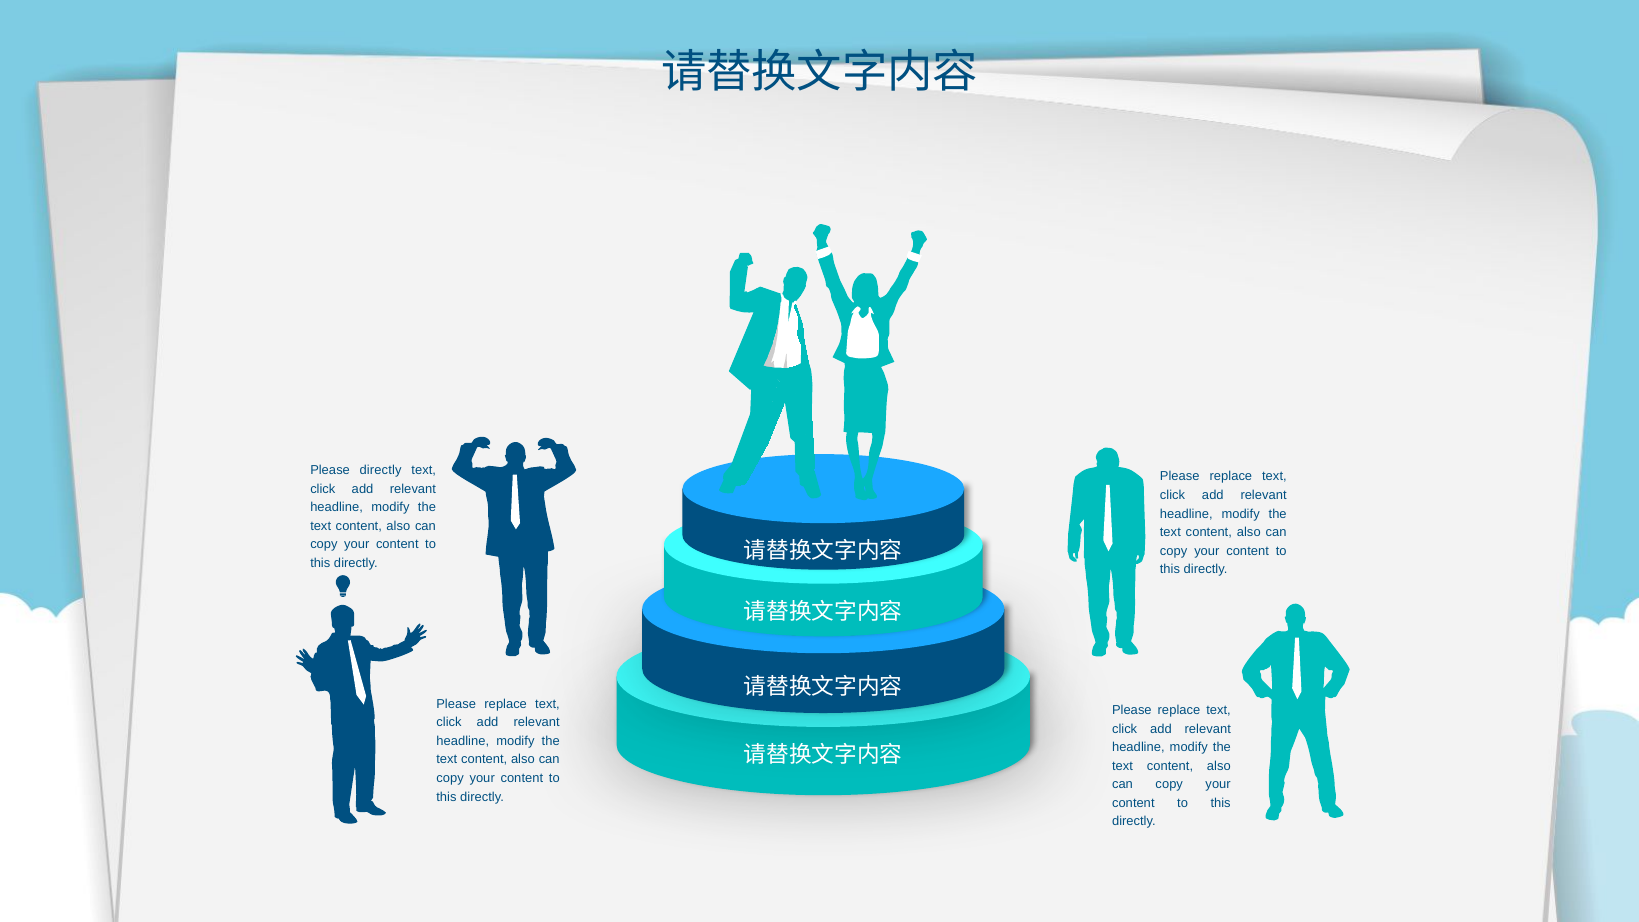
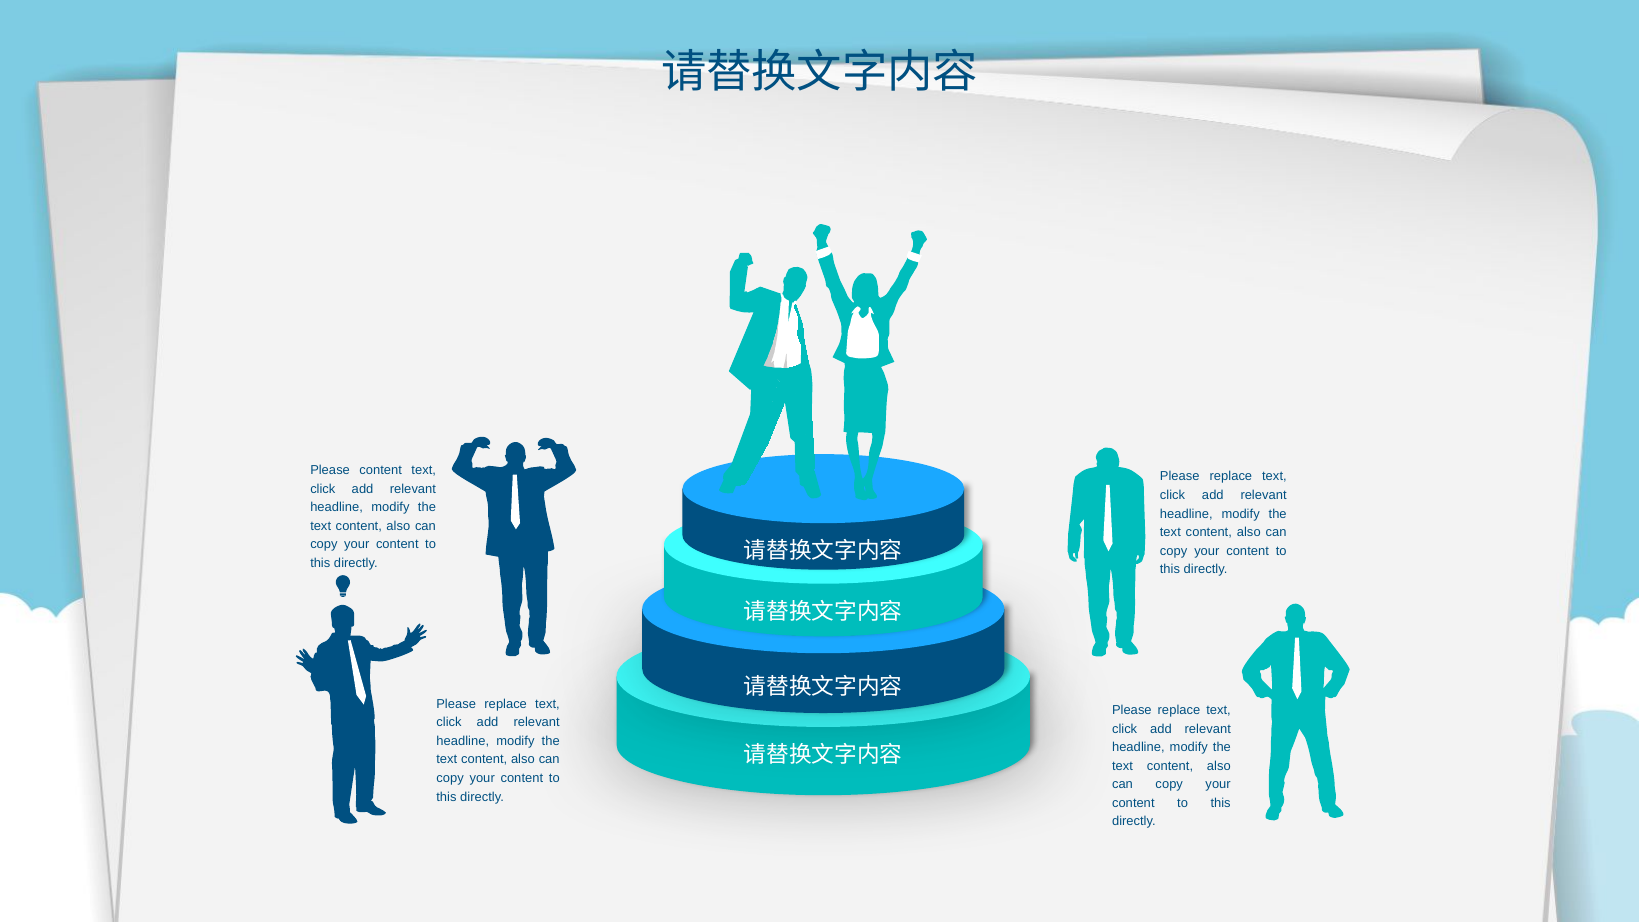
Please directly: directly -> content (381, 470)
